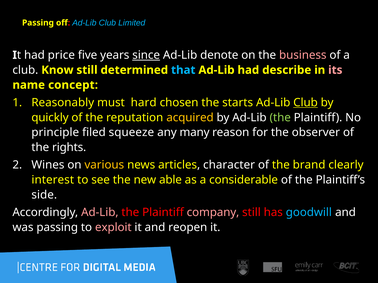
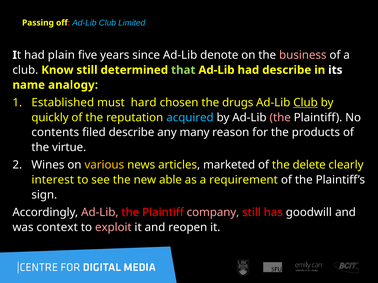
price: price -> plain (61, 55)
since underline: present -> none (146, 55)
that colour: light blue -> light green (183, 70)
its colour: pink -> white (335, 70)
concept: concept -> analogy (73, 85)
Reasonably: Reasonably -> Established (63, 103)
starts: starts -> drugs (238, 103)
acquired colour: yellow -> light blue (190, 118)
the colour: light green -> pink (280, 118)
principle: principle -> contents (55, 133)
filed squeeze: squeeze -> describe (131, 133)
observer: observer -> products (316, 133)
rights: rights -> virtue (69, 148)
character: character -> marketed (229, 165)
brand: brand -> delete (309, 165)
considerable: considerable -> requirement (243, 180)
side: side -> sign (44, 195)
goodwill colour: light blue -> white (309, 213)
was passing: passing -> context (57, 228)
